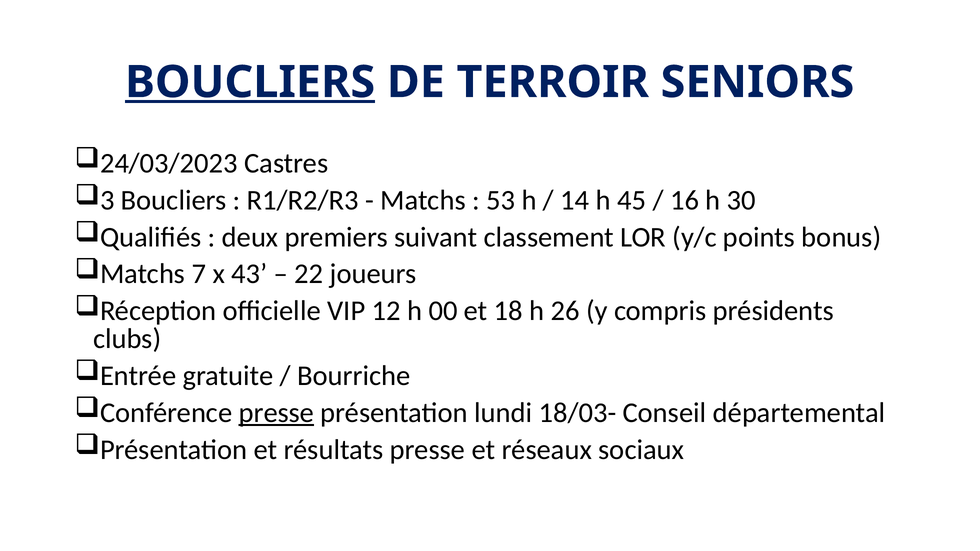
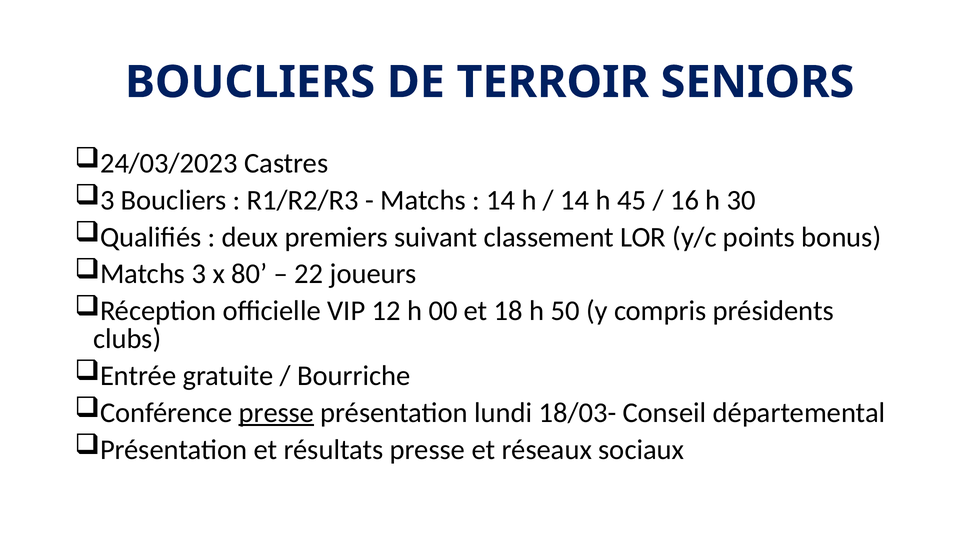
BOUCLIERS underline: present -> none (250, 82)
53: 53 -> 14 (501, 200)
Matchs 7: 7 -> 3 (199, 274)
43: 43 -> 80 (249, 274)
26: 26 -> 50 (565, 311)
